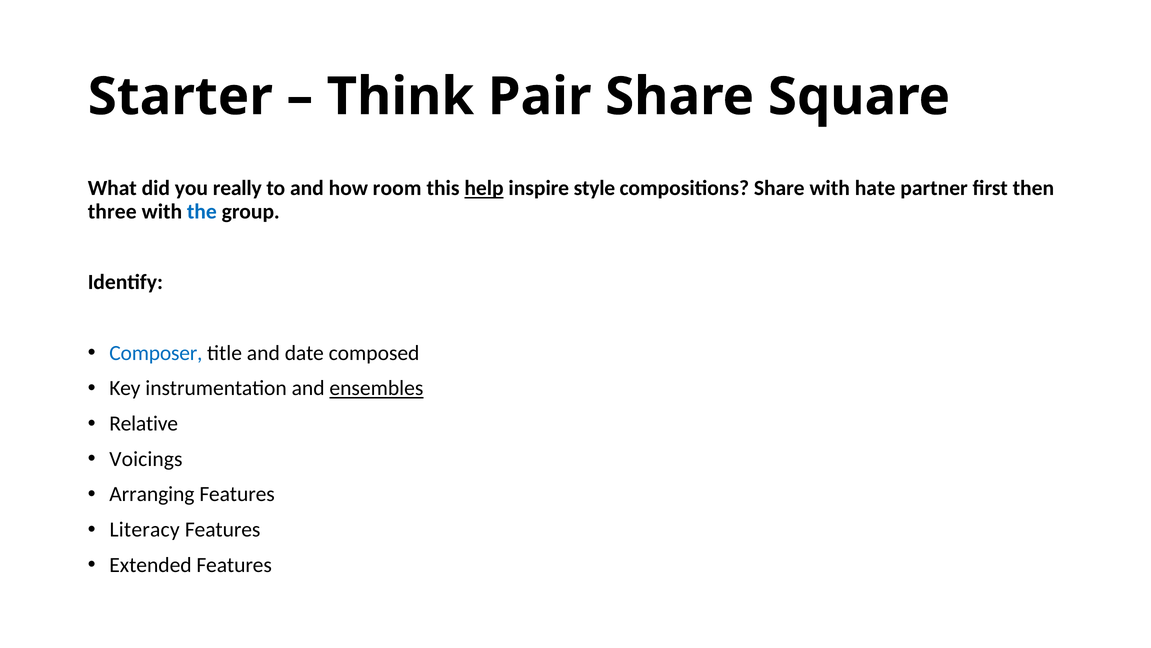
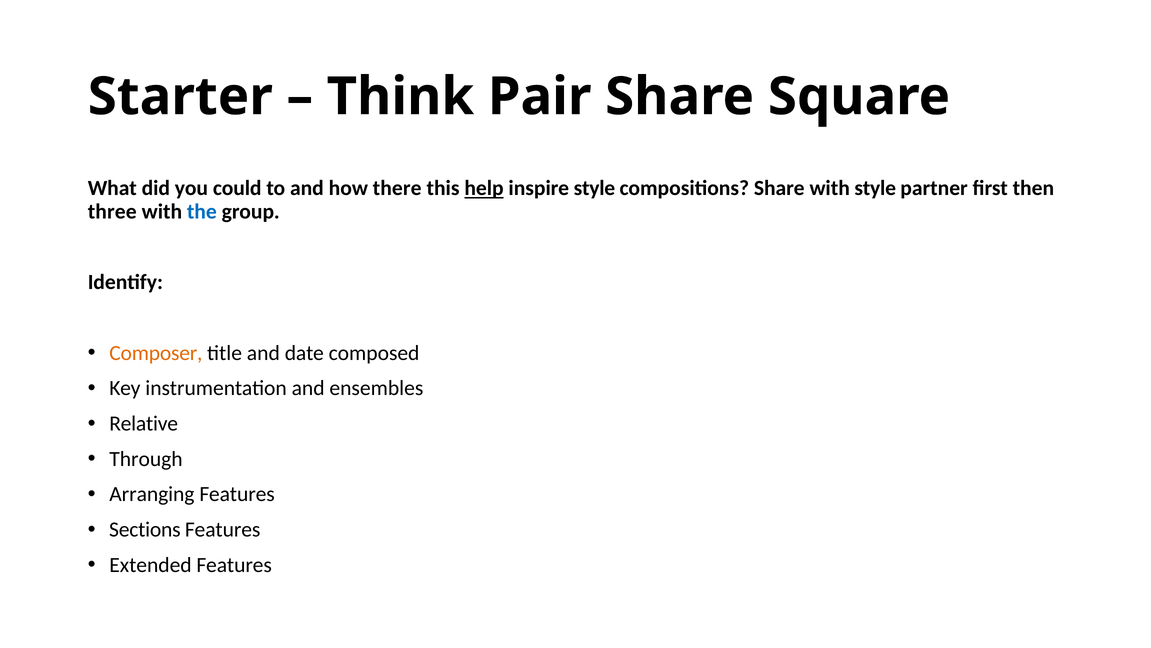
really: really -> could (237, 188)
room: room -> there (397, 188)
with hate: hate -> style (875, 188)
Composer colour: blue -> orange (156, 353)
ensembles underline: present -> none (376, 388)
Voicings: Voicings -> Through (146, 459)
Literacy: Literacy -> Sections (145, 529)
